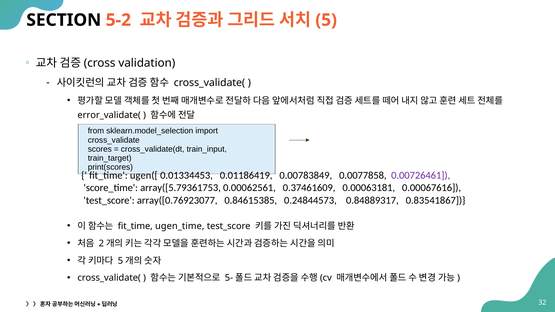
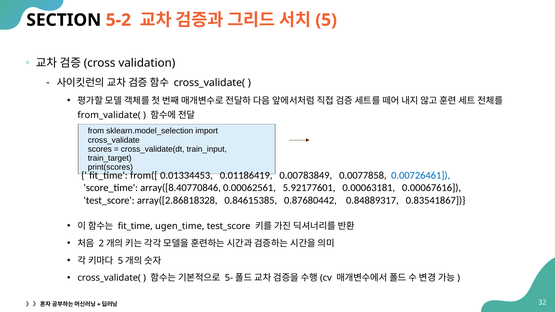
error_validate(: error_validate( -> from_validate( (109, 115)
ugen([: ugen([ -> from([ (144, 175)
0.00726461 colour: purple -> blue (421, 175)
array([5.79361753: array([5.79361753 -> array([8.40770846 (181, 188)
0.37461609: 0.37461609 -> 5.92177601 (309, 188)
array([0.76923077: array([0.76923077 -> array([2.86818328 (177, 200)
0.24844573: 0.24844573 -> 0.87680442 (310, 200)
